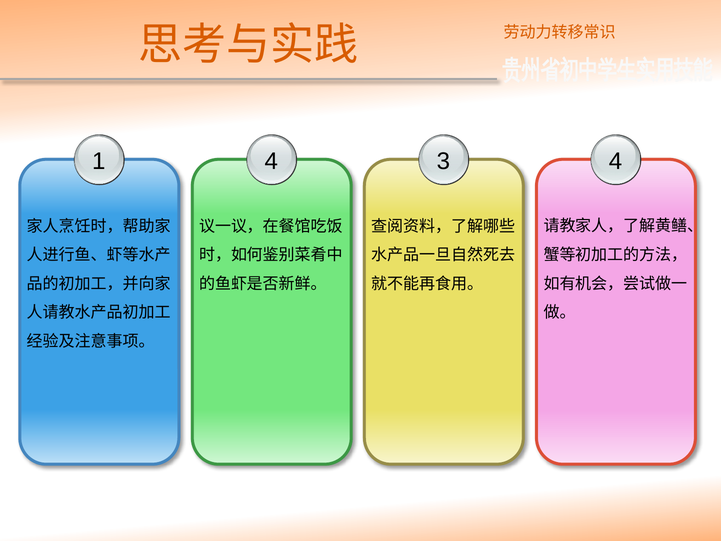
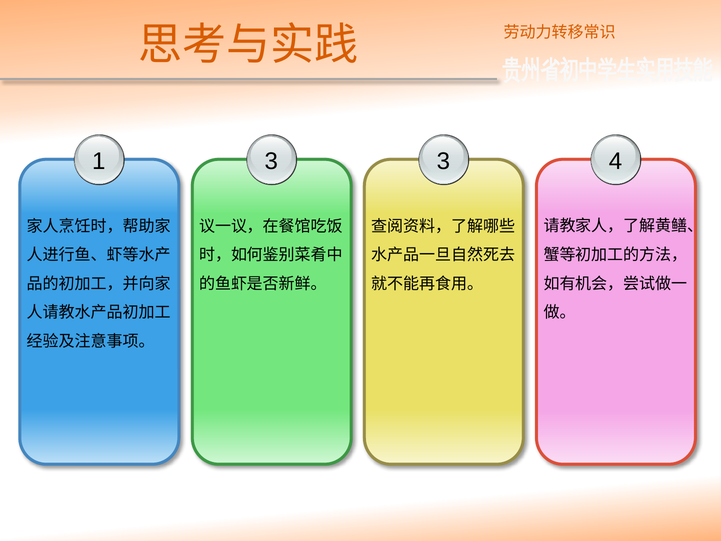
1 4: 4 -> 3 (271, 161)
